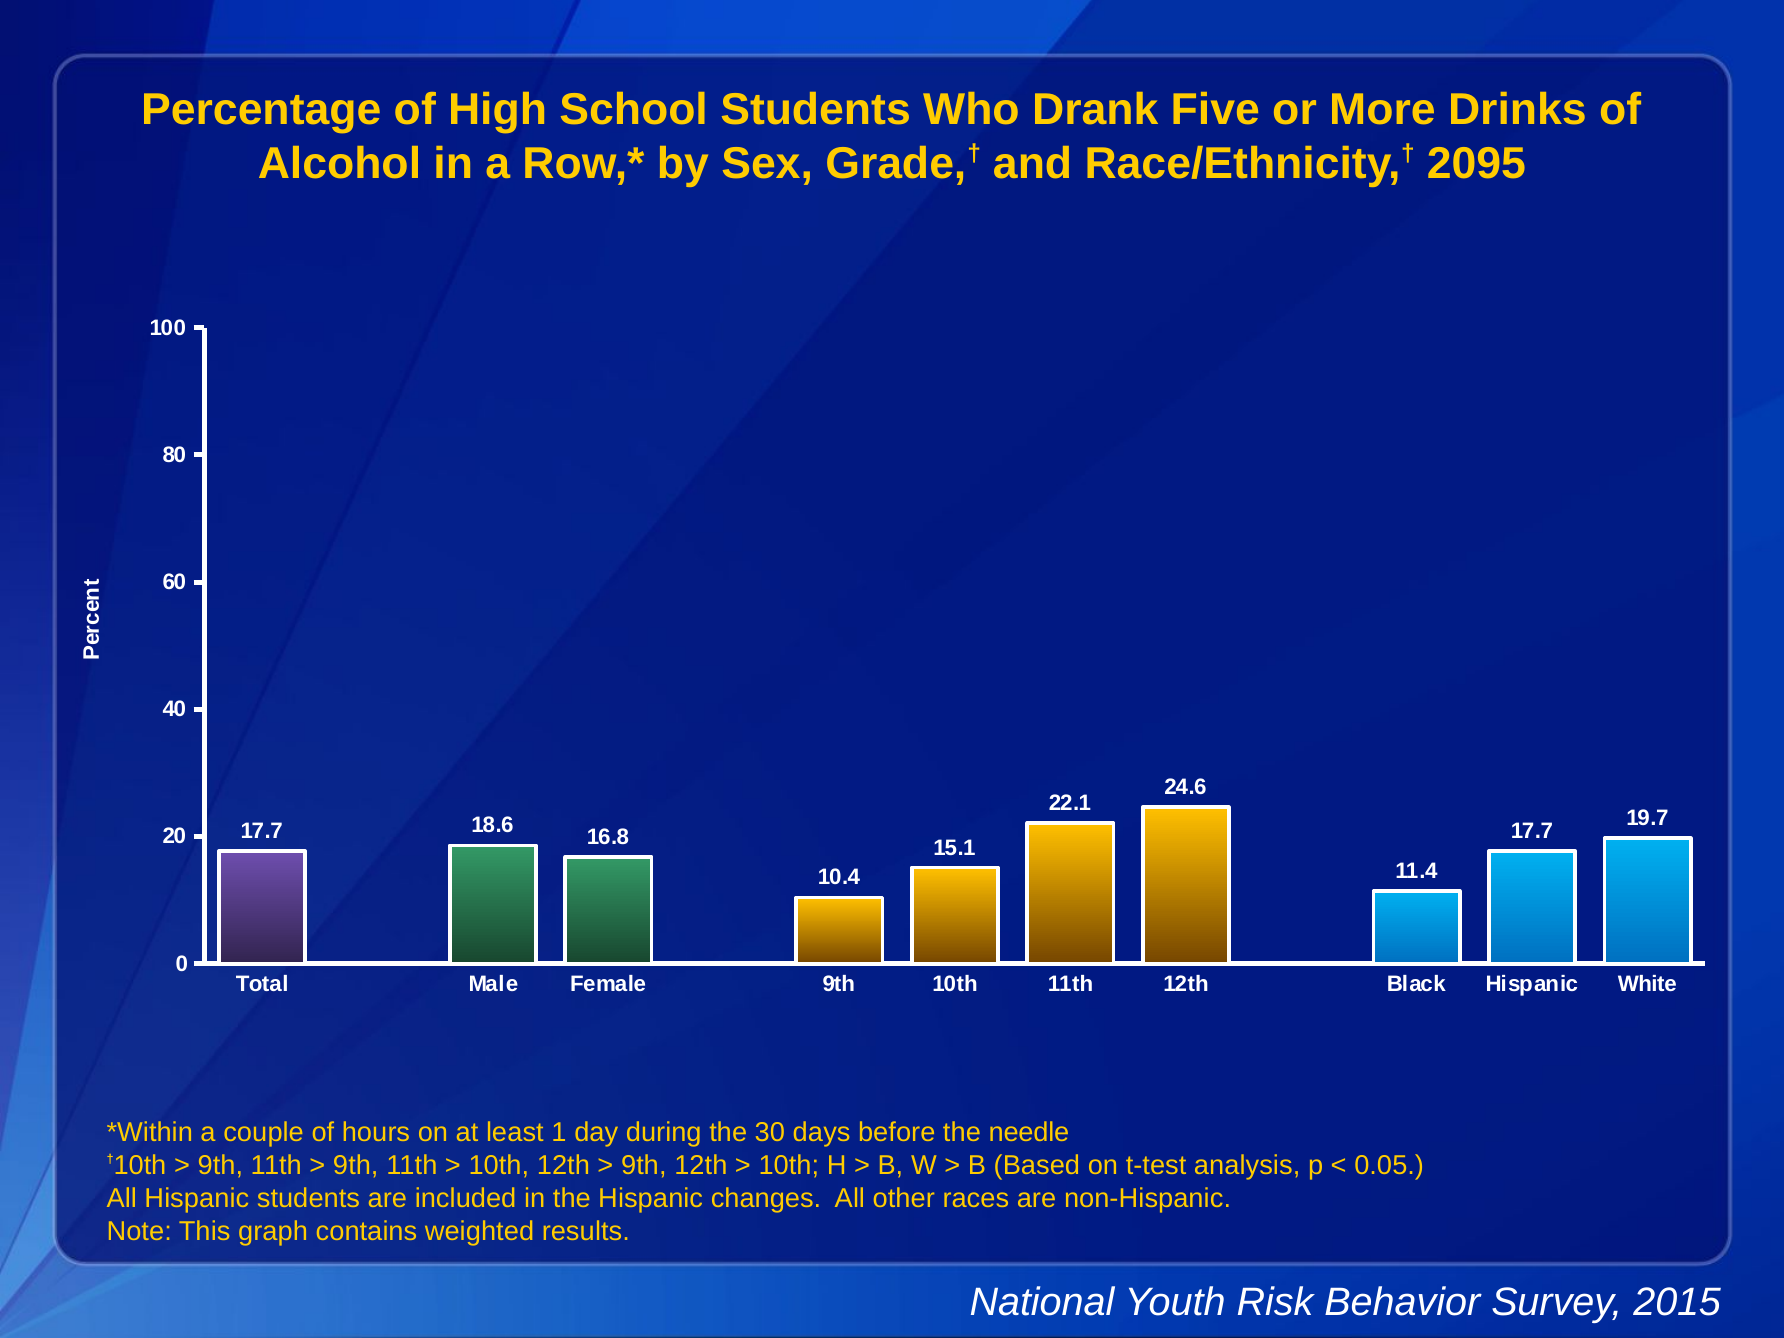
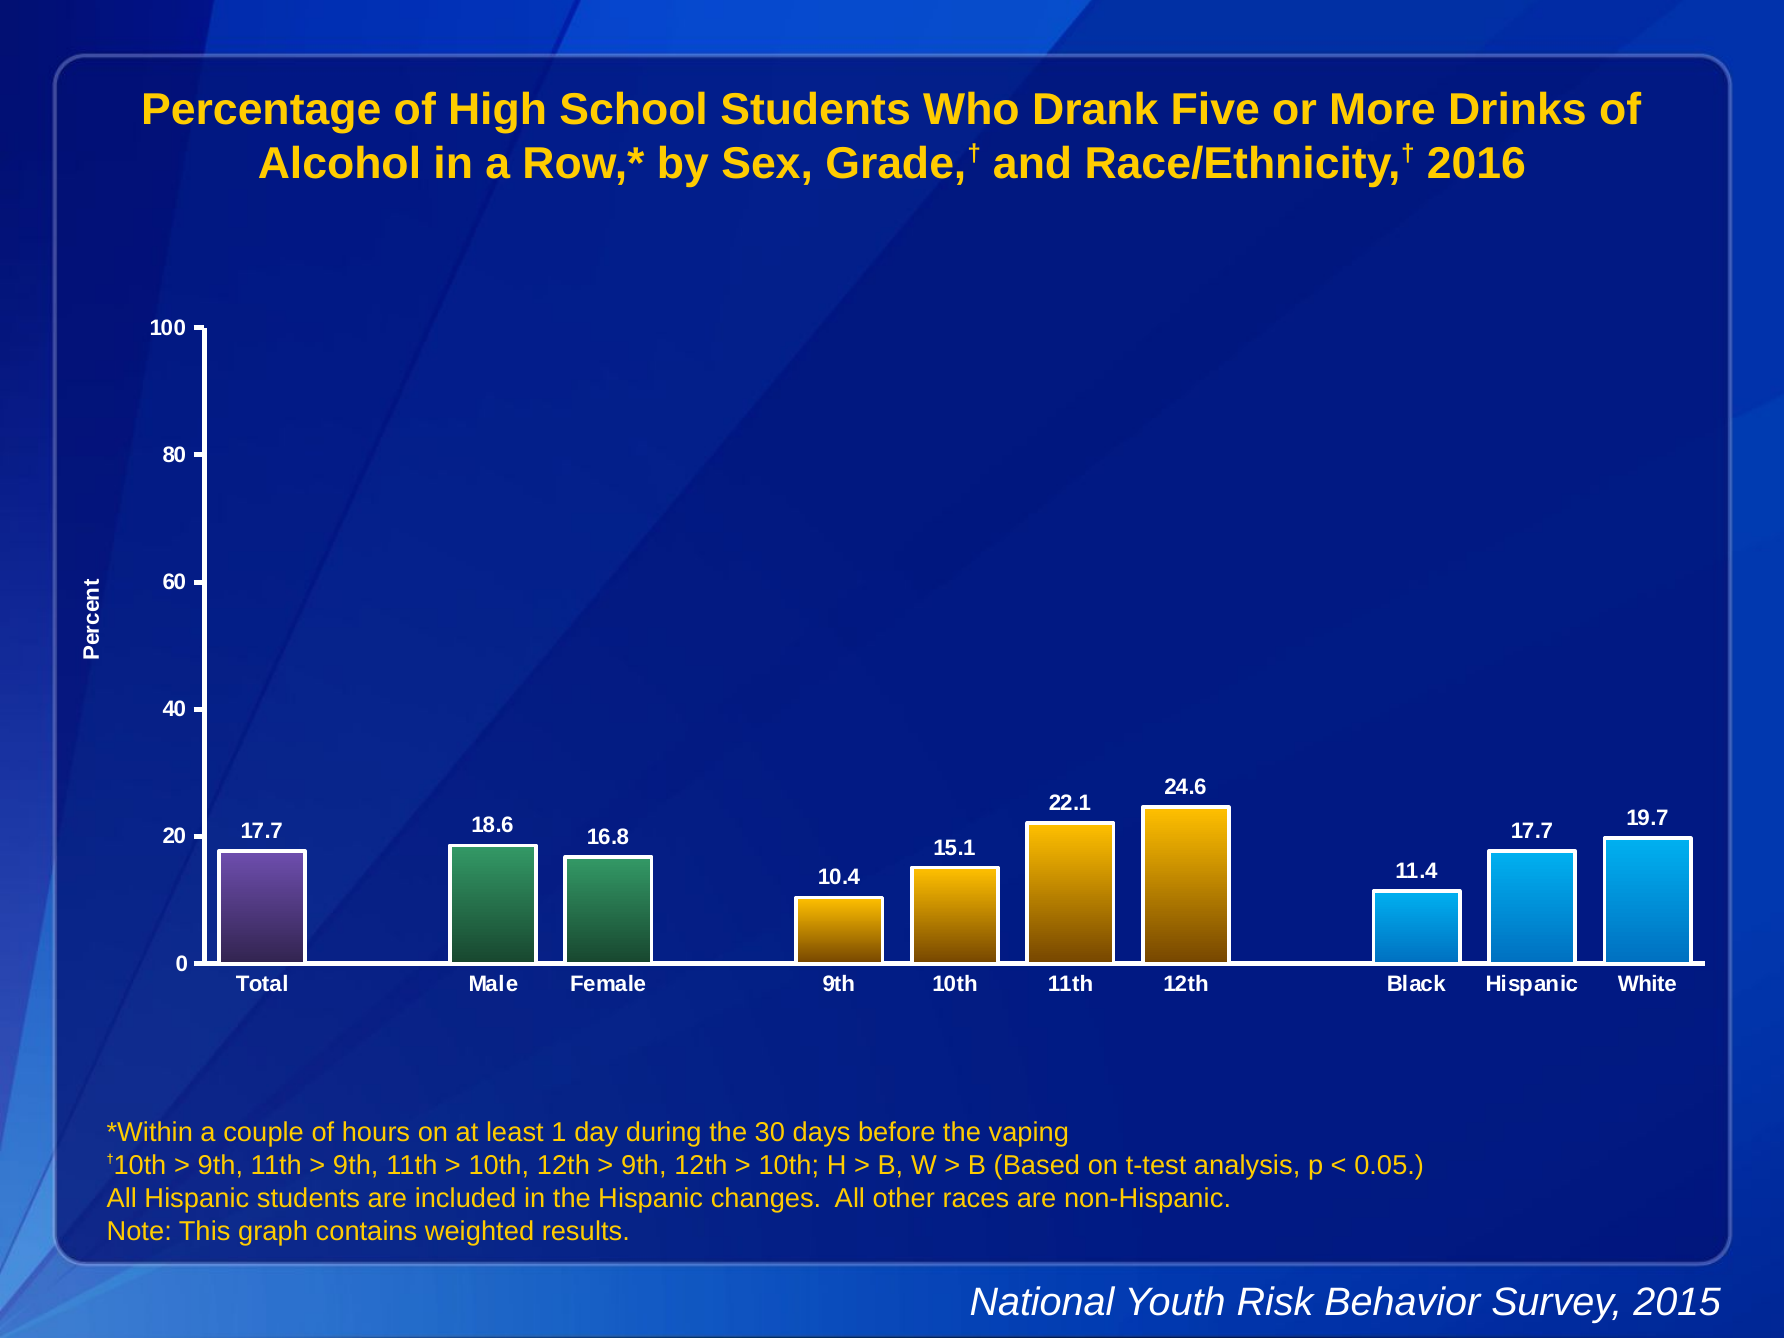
2095: 2095 -> 2016 (1476, 163)
needle: needle -> vaping (1029, 1133)
